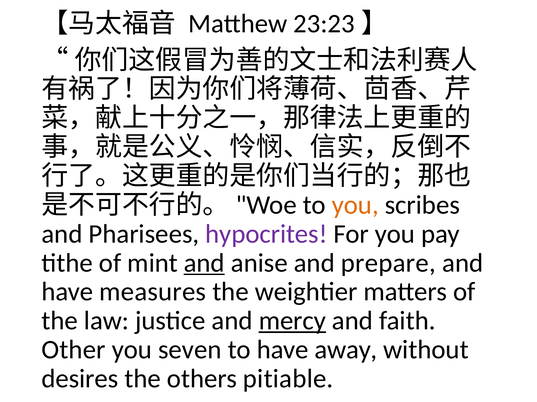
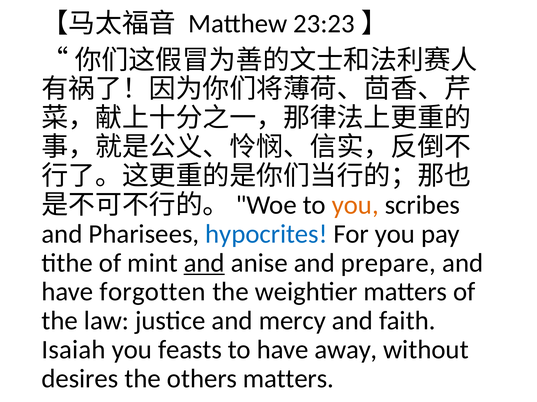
hypocrites colour: purple -> blue (266, 234)
measures: measures -> forgotten (153, 292)
mercy underline: present -> none (292, 321)
Other: Other -> Isaiah (74, 350)
seven: seven -> feasts (190, 350)
others pitiable: pitiable -> matters (288, 379)
